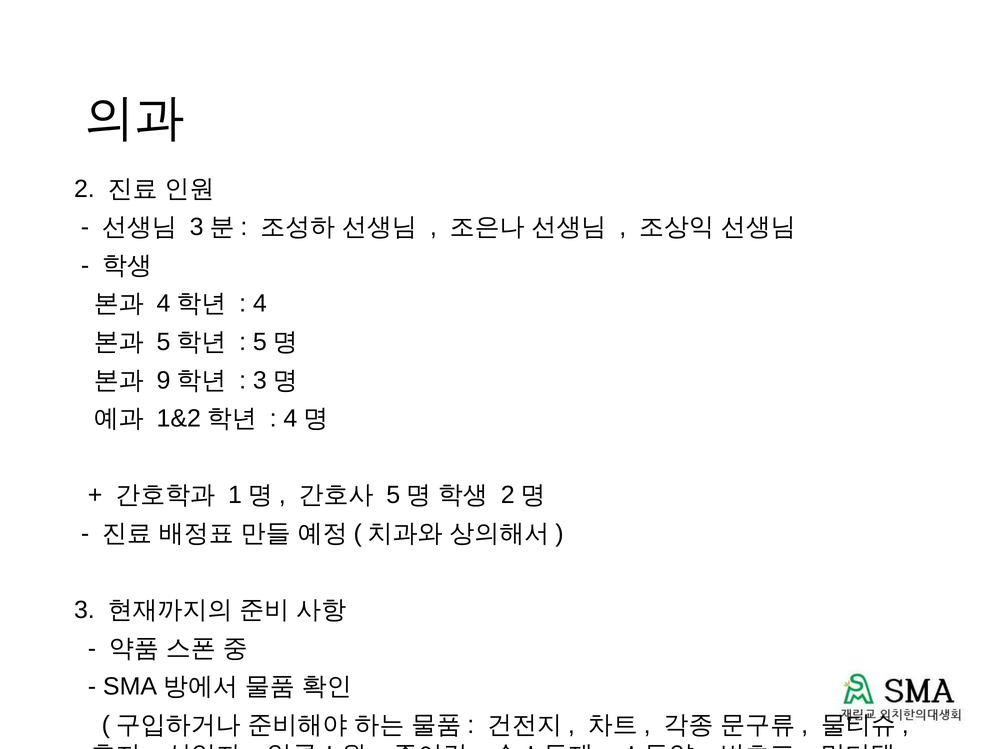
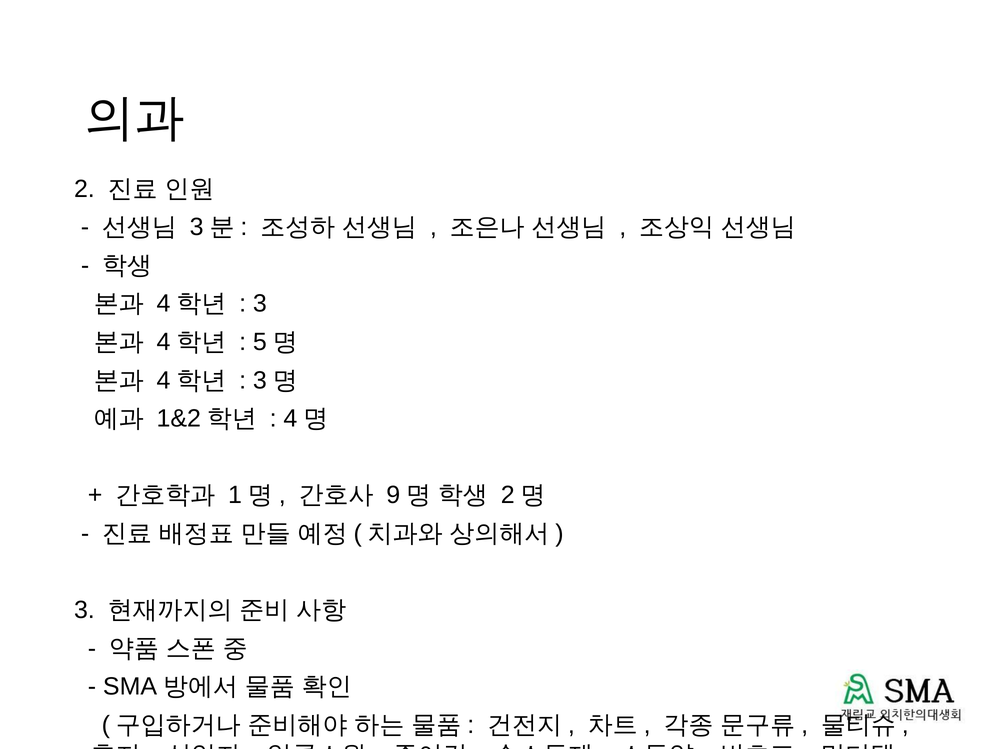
4: 4 -> 3 (260, 304)
5: 5 -> 4 (164, 342)
9: 9 -> 4 (164, 380)
5: 5 -> 9 (393, 495)
